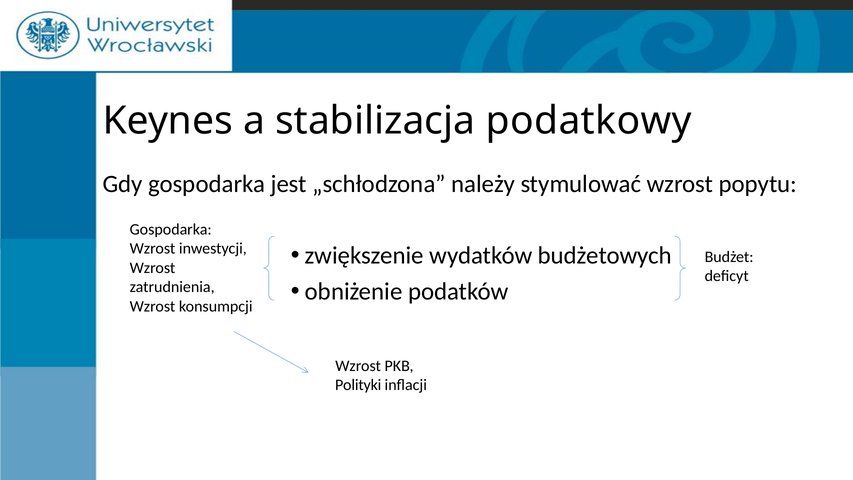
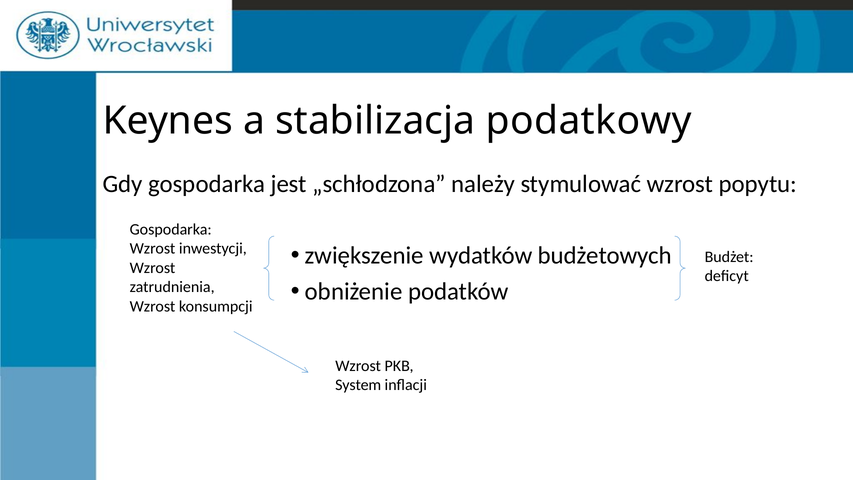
Polityki: Polityki -> System (358, 385)
